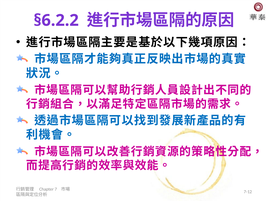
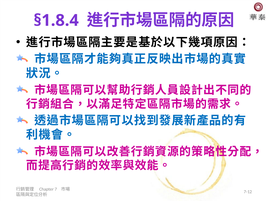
§6.2.2: §6.2.2 -> §1.8.4 (56, 20)
